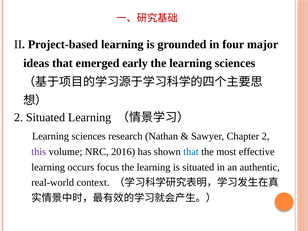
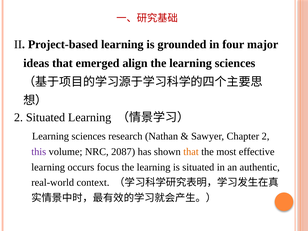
early: early -> align (135, 63)
2016: 2016 -> 2087 (123, 152)
that colour: blue -> orange (191, 152)
